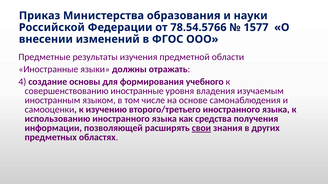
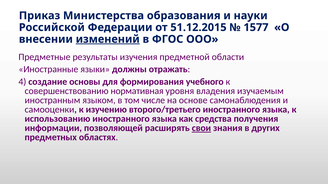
78.54.5766: 78.54.5766 -> 51.12.2015 (198, 27)
изменений underline: none -> present (108, 39)
совершенствованию иностранные: иностранные -> нормативная (137, 91)
